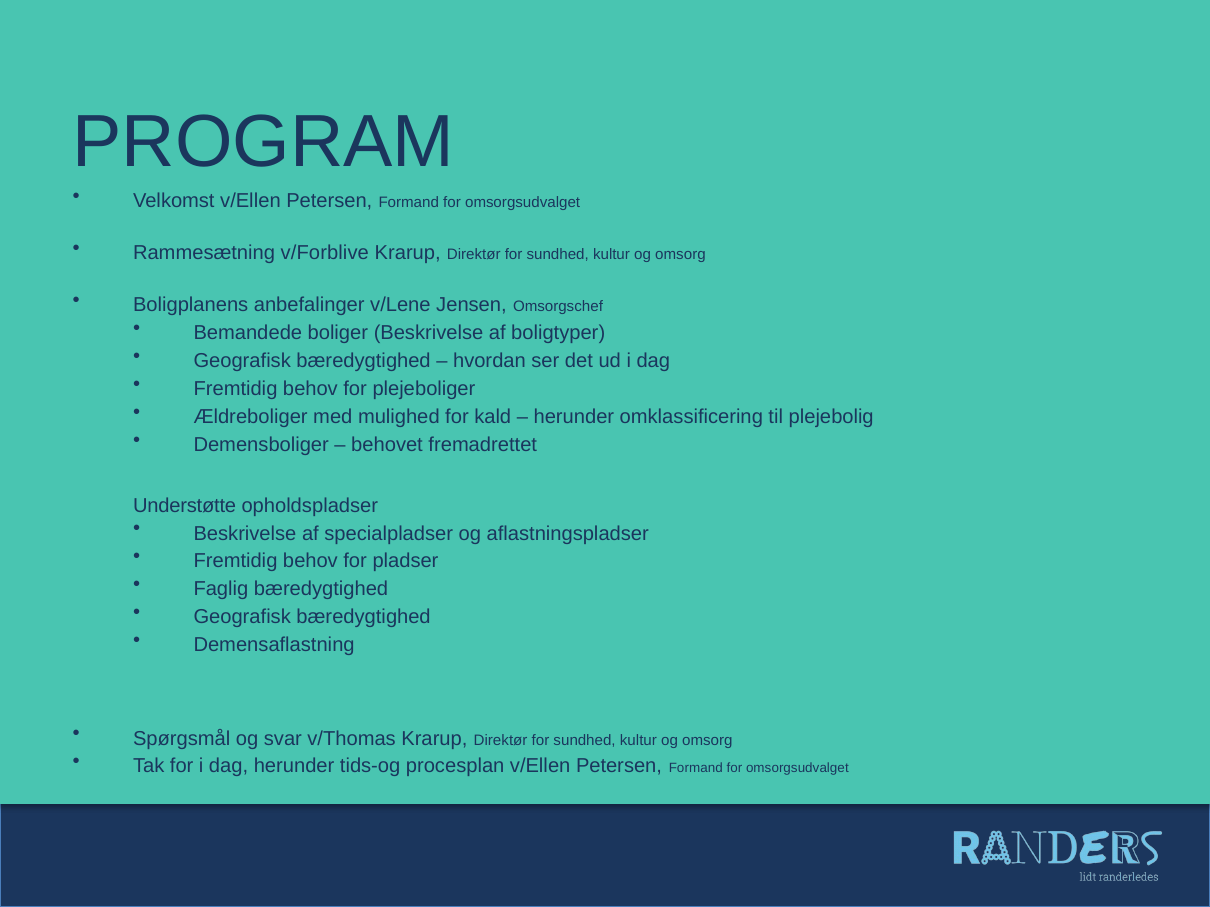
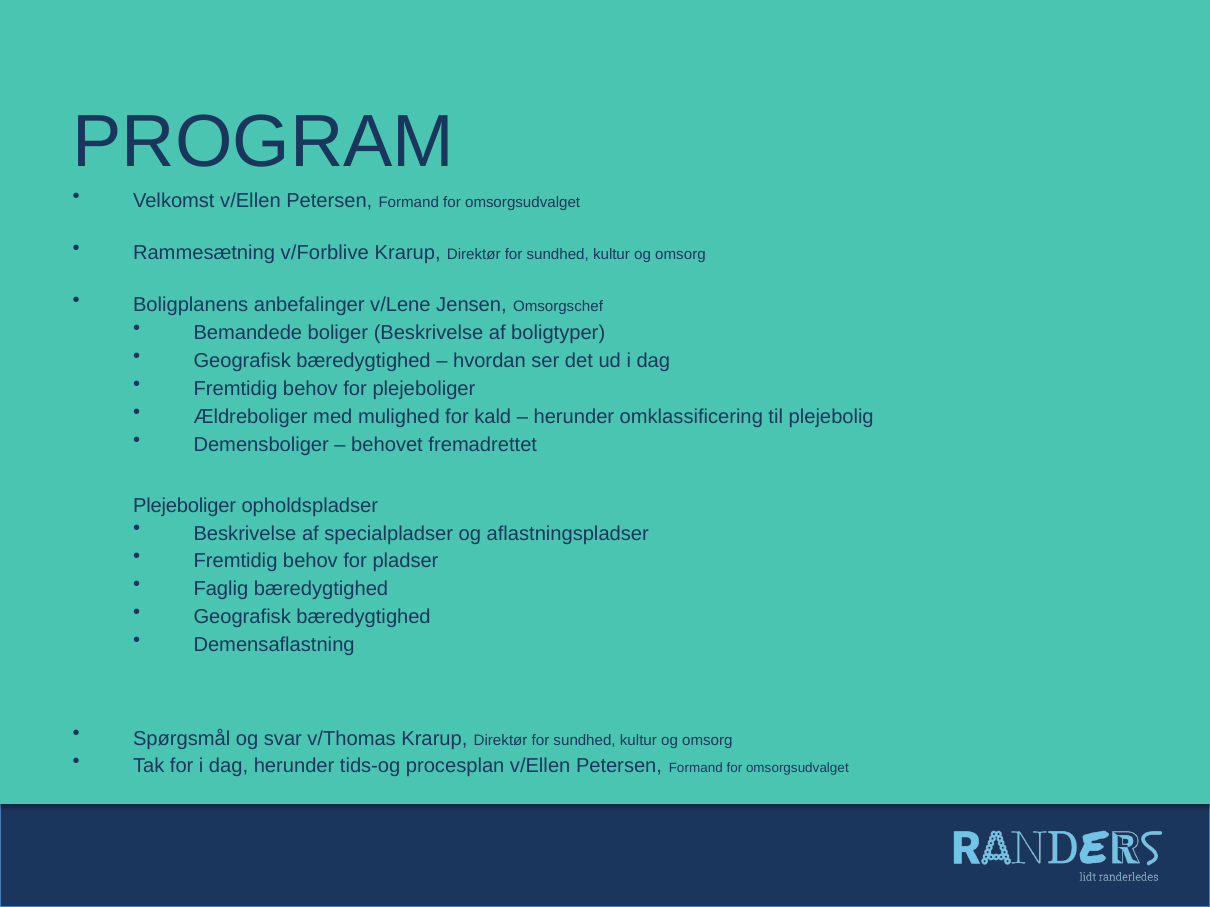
Understøtte: Understøtte -> Plejeboliger (185, 506)
